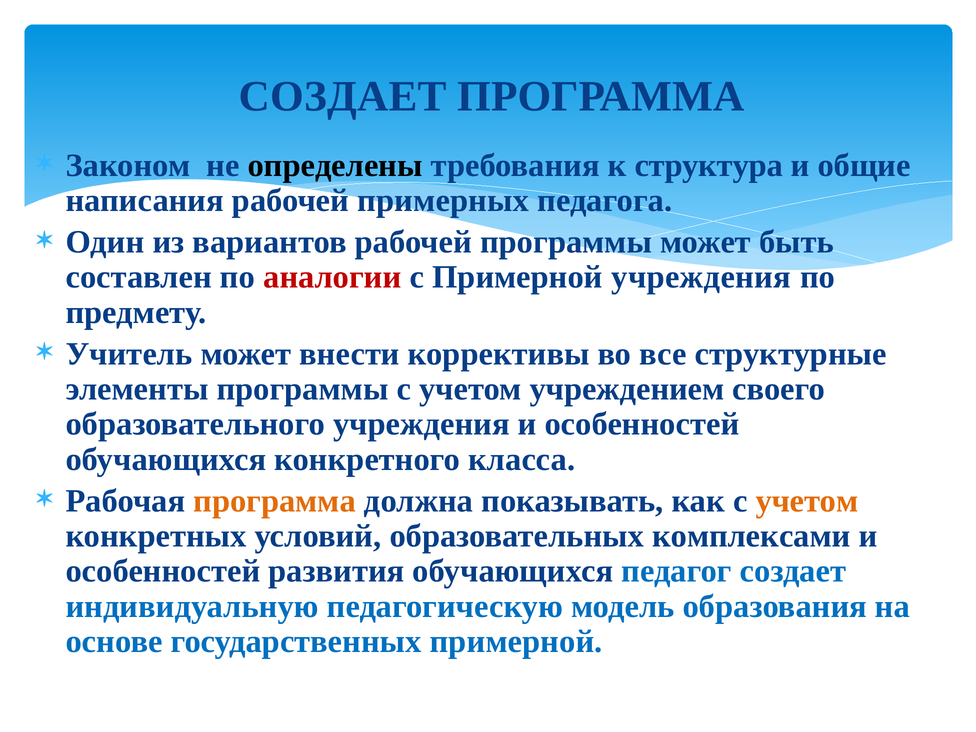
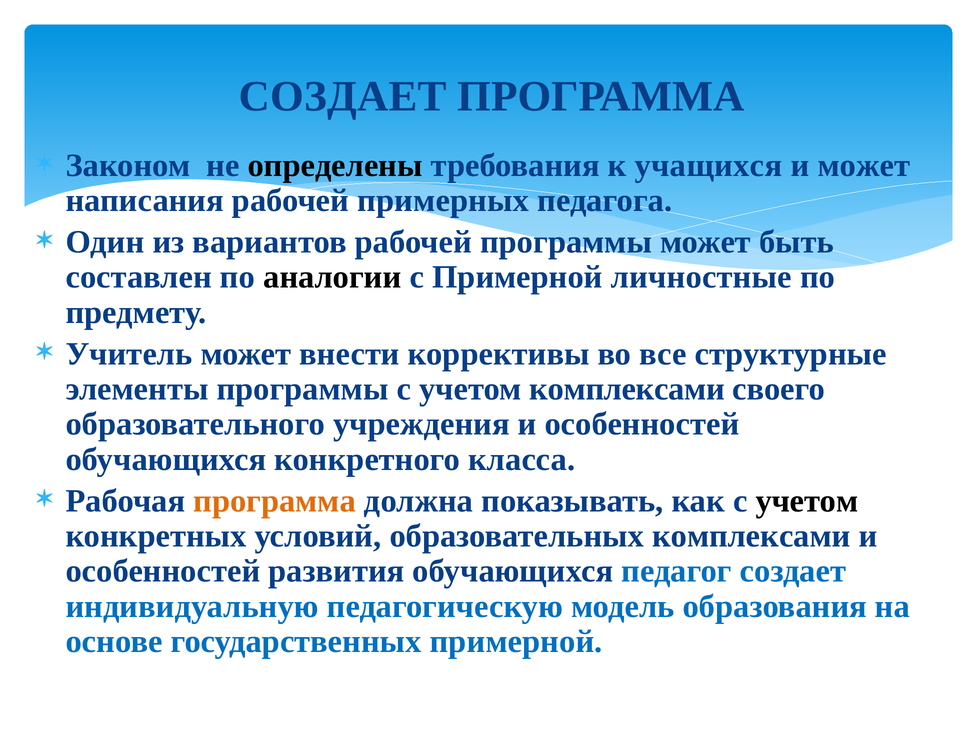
структура: структура -> учащихся (708, 165)
и общие: общие -> может (864, 165)
аналогии colour: red -> black (332, 277)
Примерной учреждения: учреждения -> личностные (701, 277)
учетом учреждением: учреждением -> комплексами (627, 389)
учетом colour: orange -> black (807, 501)
